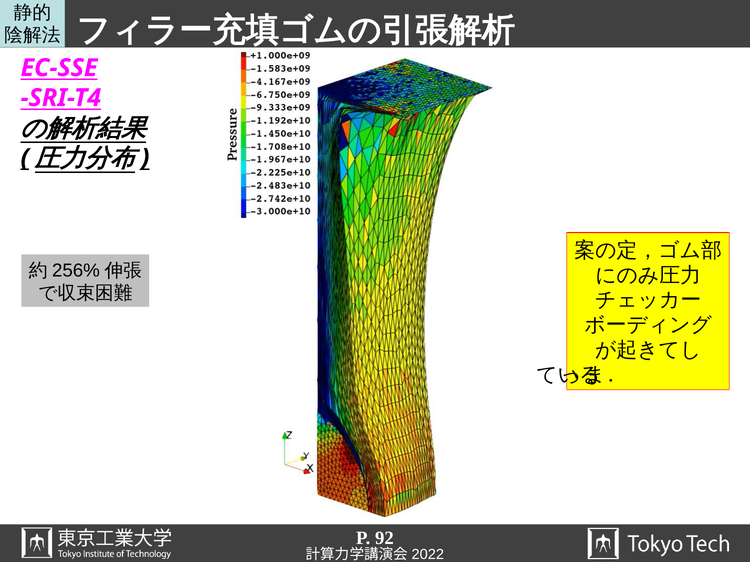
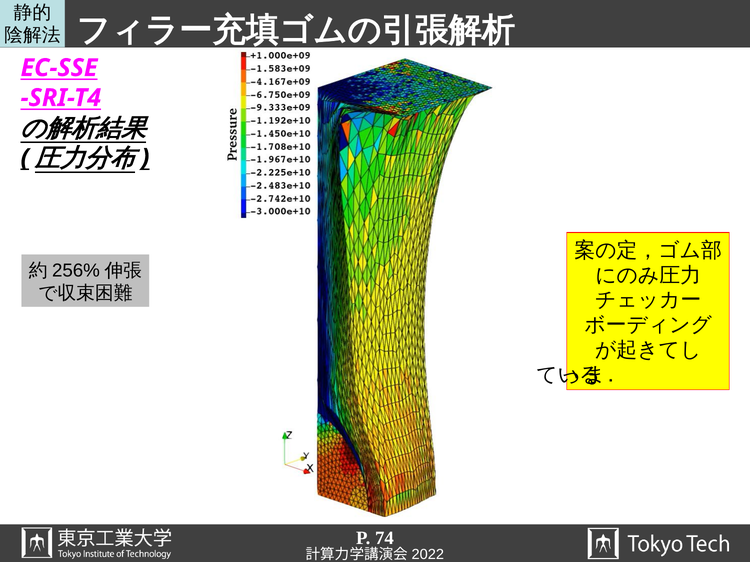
92: 92 -> 74 (384, 539)
